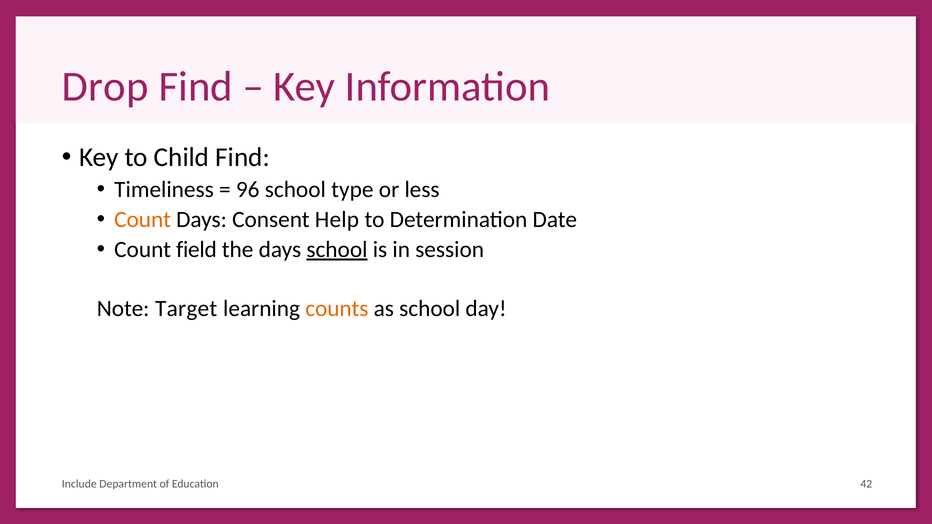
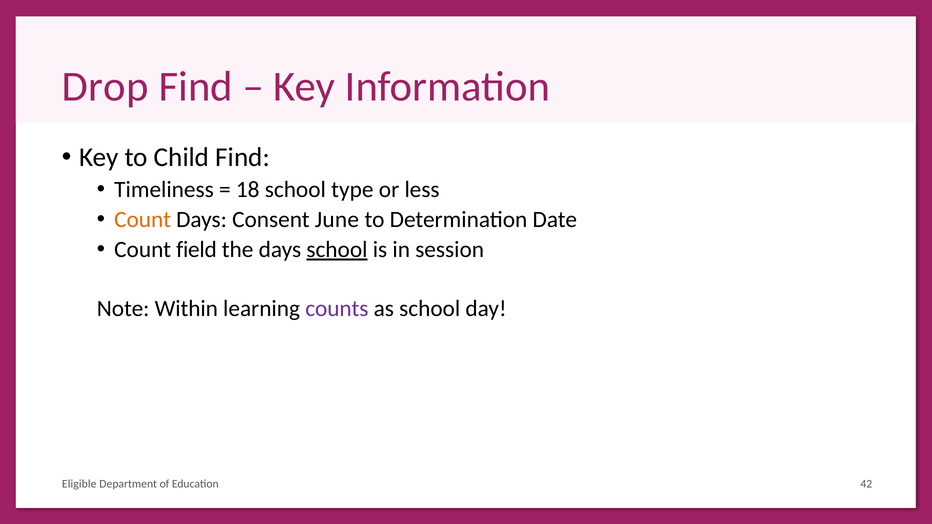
96: 96 -> 18 (248, 190)
Help: Help -> June (337, 220)
Target: Target -> Within (186, 309)
counts colour: orange -> purple (337, 309)
Include: Include -> Eligible (79, 484)
